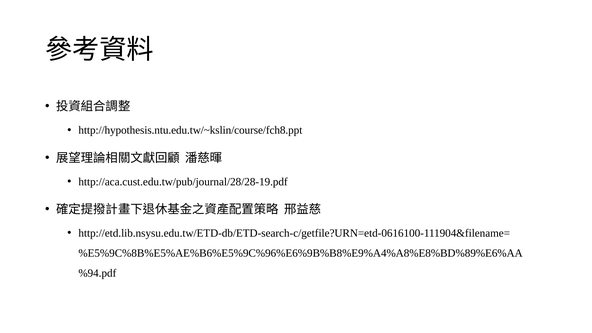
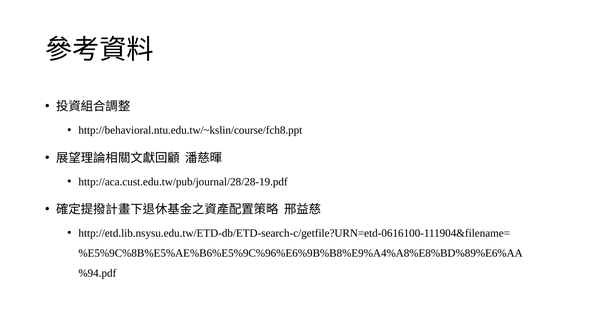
http://hypothesis.ntu.edu.tw/~kslin/course/fch8.ppt: http://hypothesis.ntu.edu.tw/~kslin/course/fch8.ppt -> http://behavioral.ntu.edu.tw/~kslin/course/fch8.ppt (190, 130)
